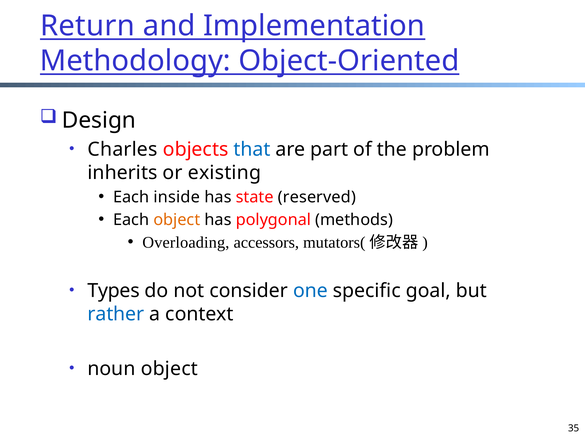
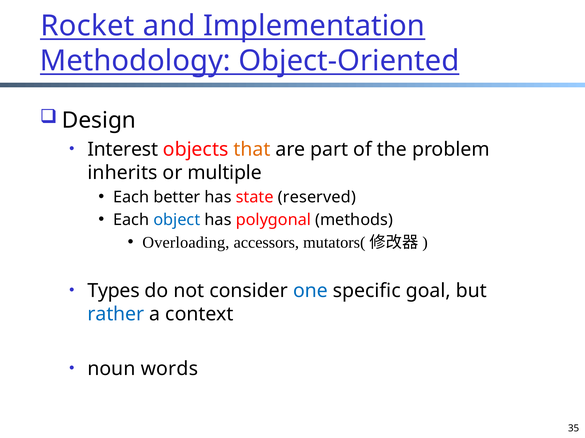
Return: Return -> Rocket (88, 26)
Charles: Charles -> Interest (123, 150)
that colour: blue -> orange (252, 150)
existing: existing -> multiple (225, 173)
inside: inside -> better (177, 197)
object colour: orange -> blue (177, 220)
noun object: object -> words (169, 369)
